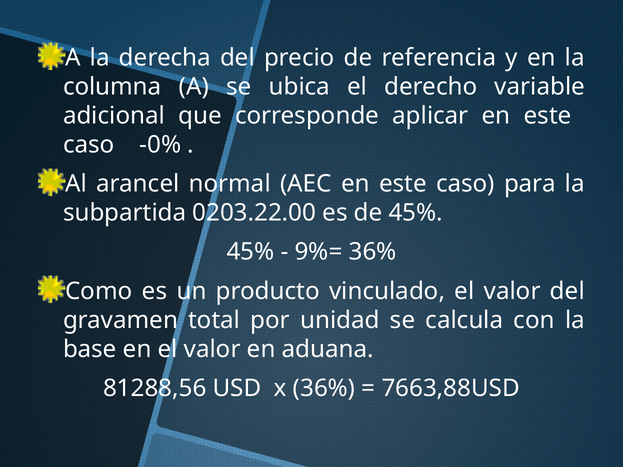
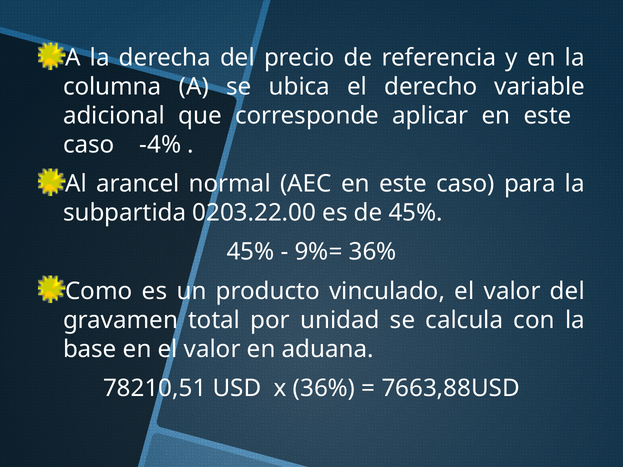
-0%: -0% -> -4% (160, 145)
81288,56: 81288,56 -> 78210,51 (155, 388)
